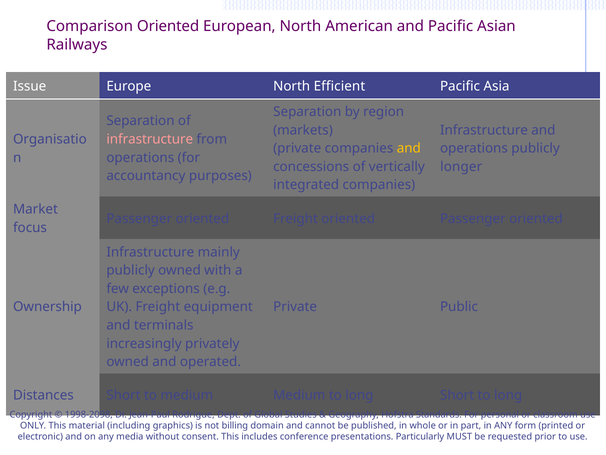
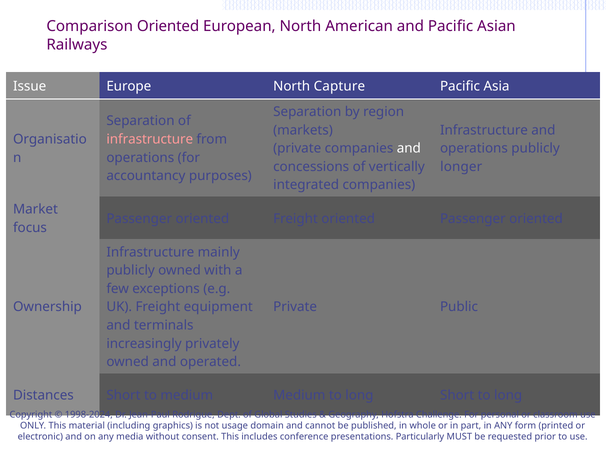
Efficient: Efficient -> Capture (339, 86)
and colour: yellow -> white (409, 148)
1998-2098: 1998-2098 -> 1998-2024 (89, 414)
Standards: Standards -> Challenge (439, 414)
billing: billing -> usage (235, 425)
